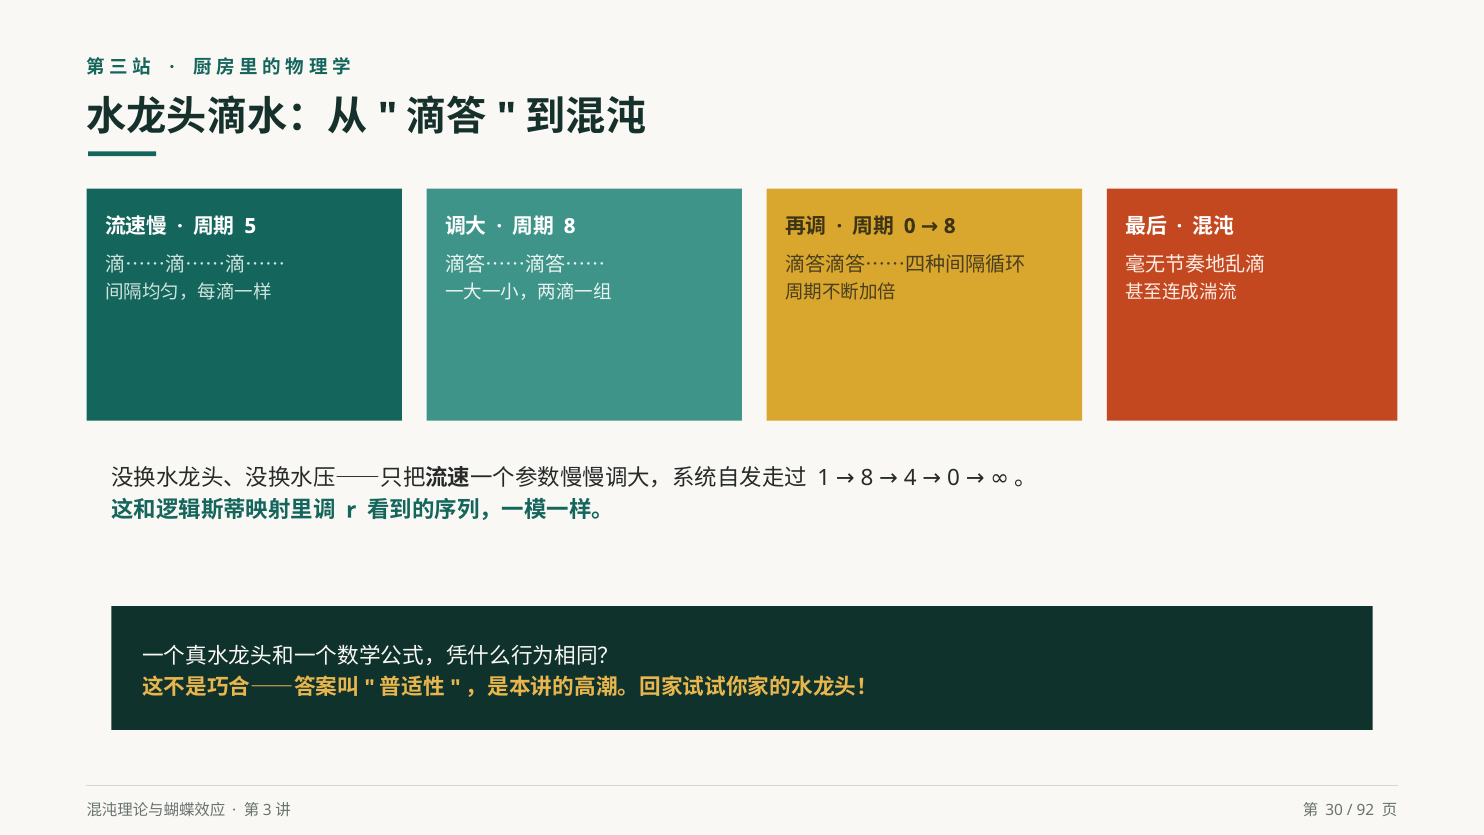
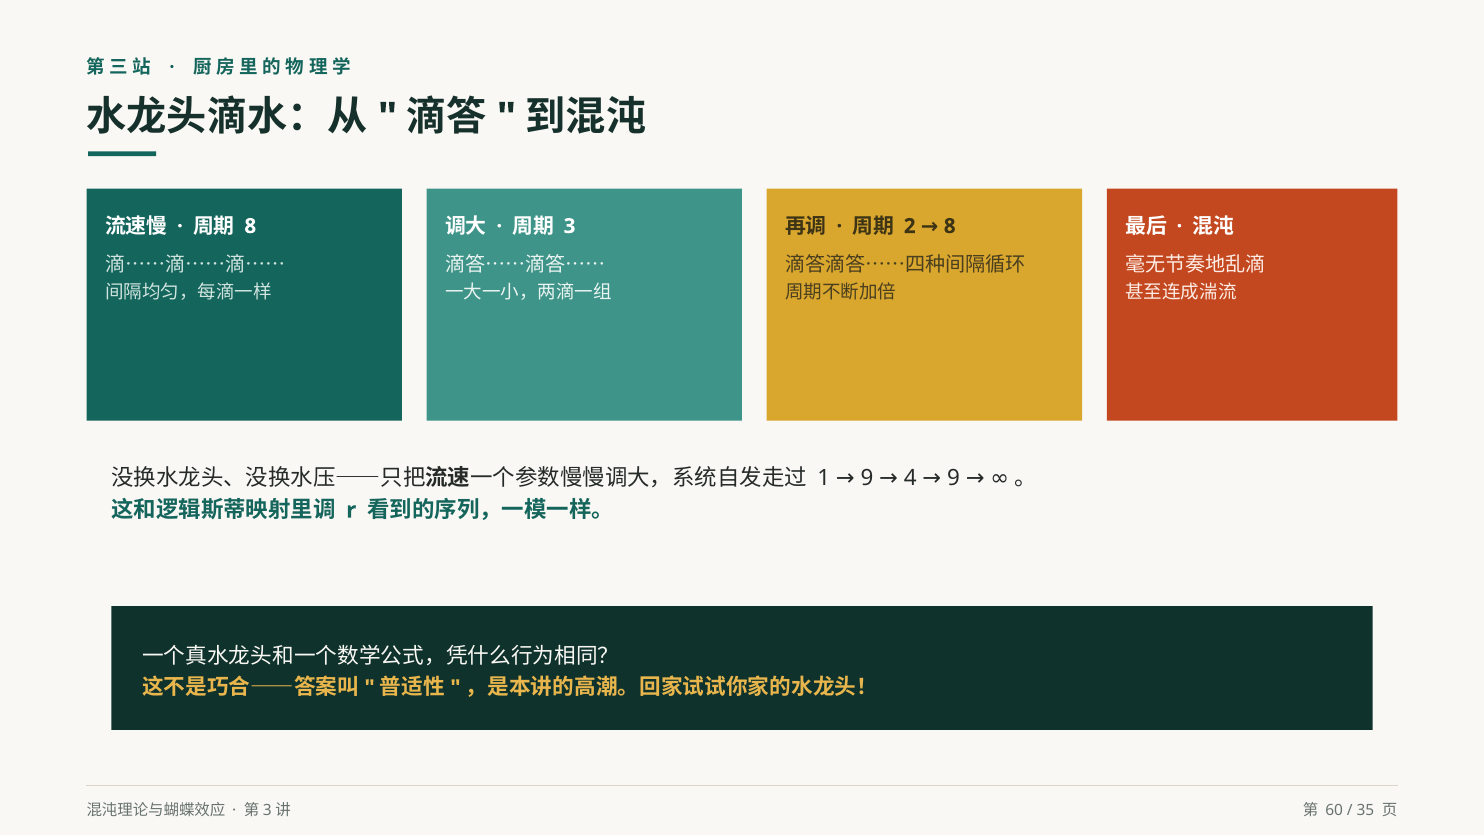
5: 5 -> 8 (250, 226)
8: 8 -> 3 (570, 226)
0: 0 -> 2 (910, 226)
1 8: 8 -> 9 (867, 478)
4 0: 0 -> 9 (954, 478)
30: 30 -> 60 (1334, 810)
92: 92 -> 35 (1365, 810)
